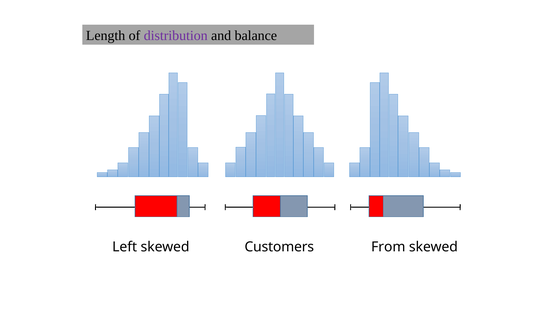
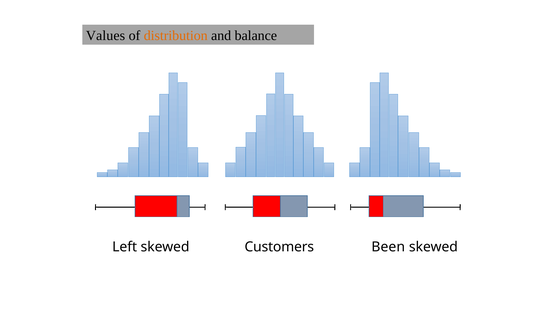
Length: Length -> Values (106, 36)
distribution colour: purple -> orange (176, 36)
From: From -> Been (388, 247)
